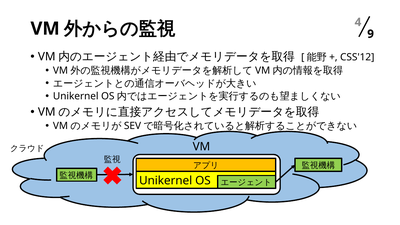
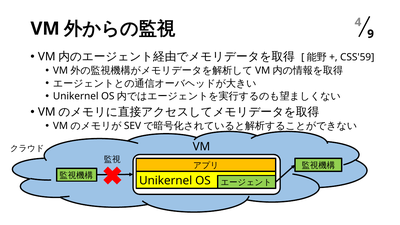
CSS'12: CSS'12 -> CSS'59 (357, 57)
